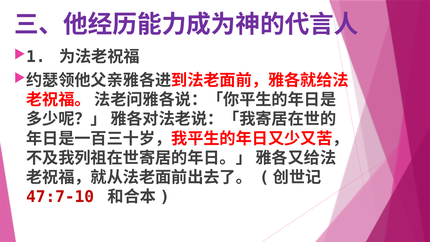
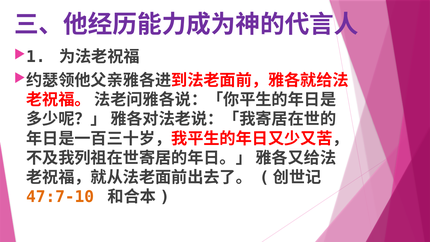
47:7-10 colour: red -> orange (60, 197)
